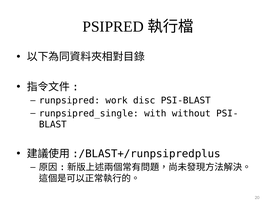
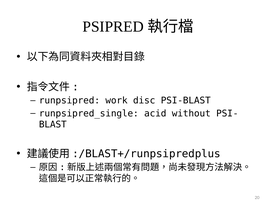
with: with -> acid (155, 113)
